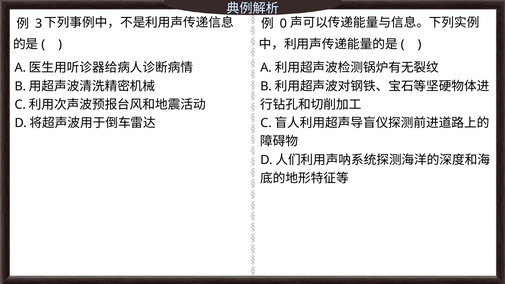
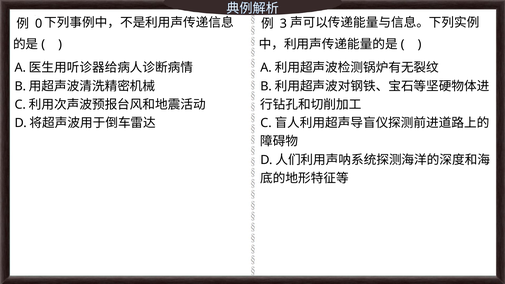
3: 3 -> 0 (39, 24)
0: 0 -> 3 (283, 24)
